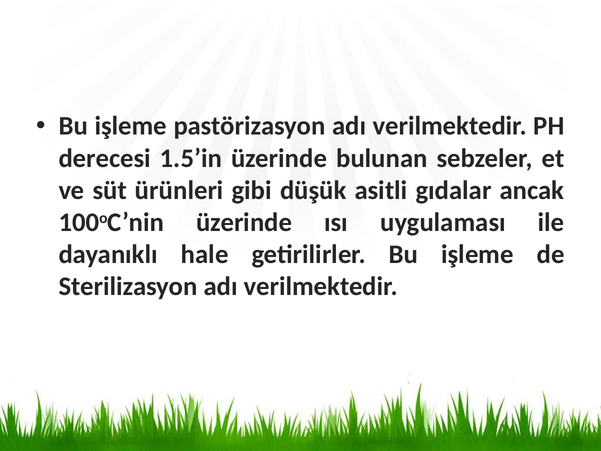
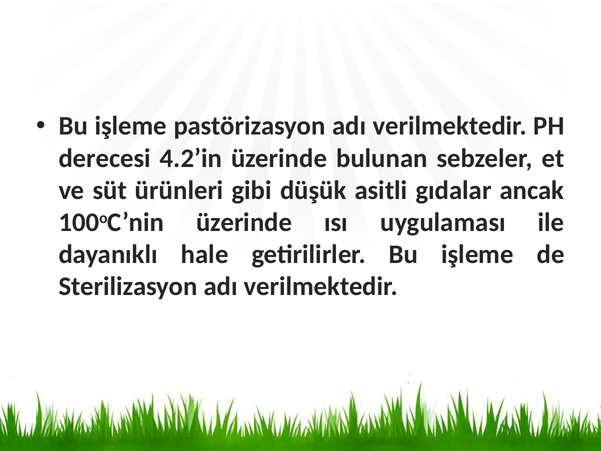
1.5’in: 1.5’in -> 4.2’in (191, 158)
